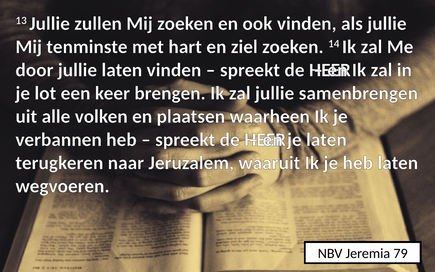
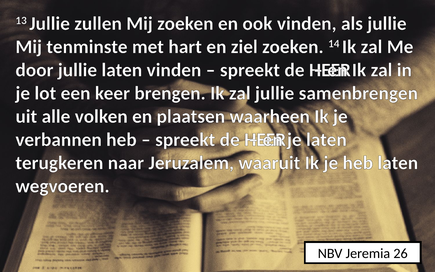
79: 79 -> 26 (401, 253)
